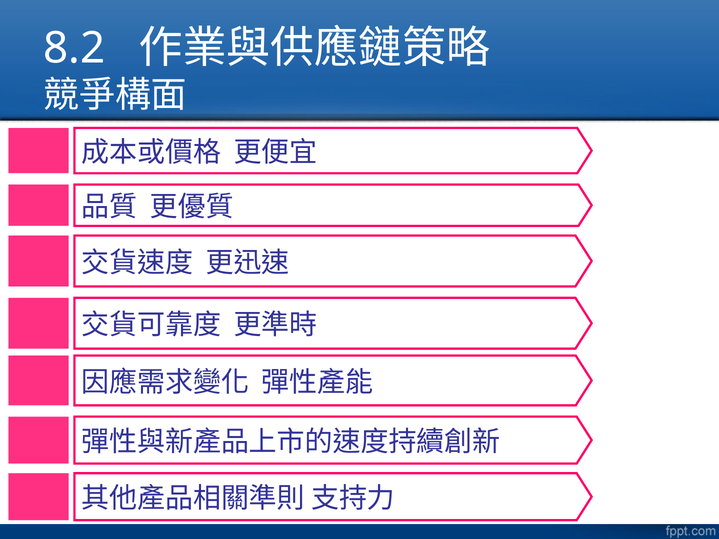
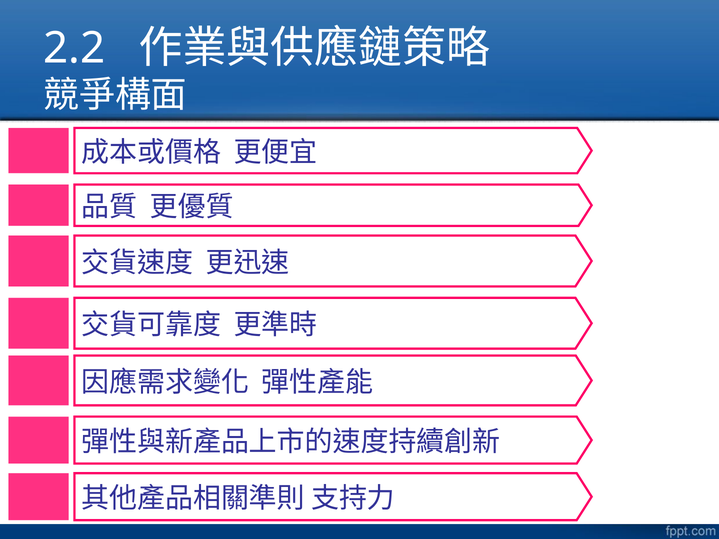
8.2: 8.2 -> 2.2 (74, 48)
